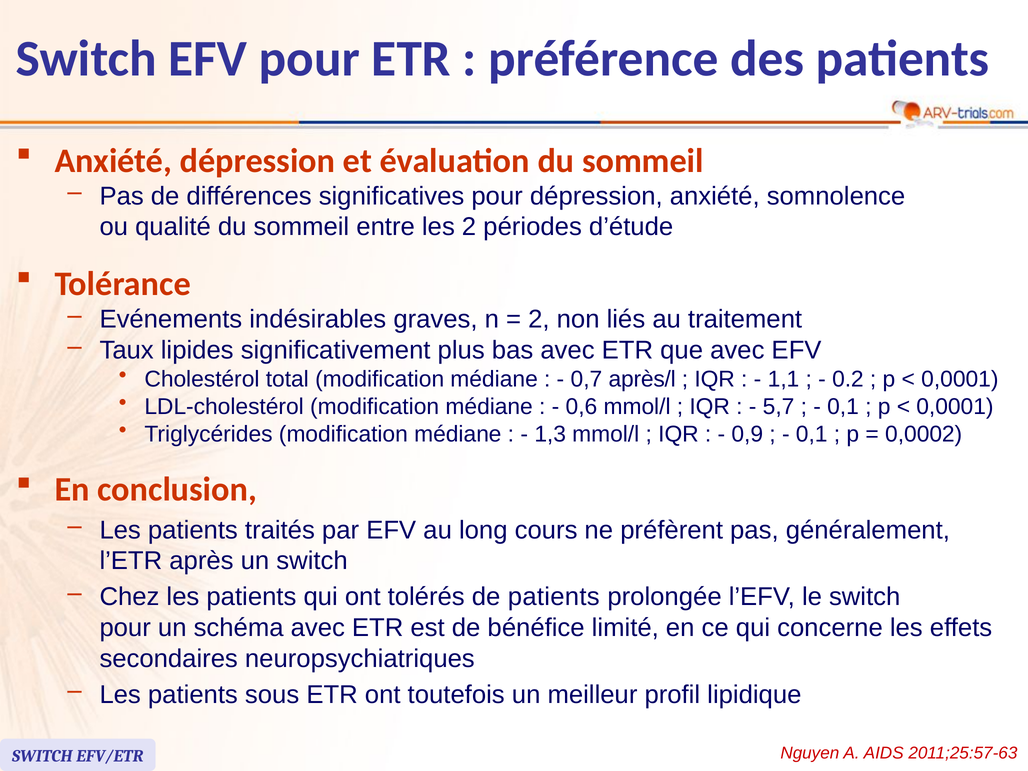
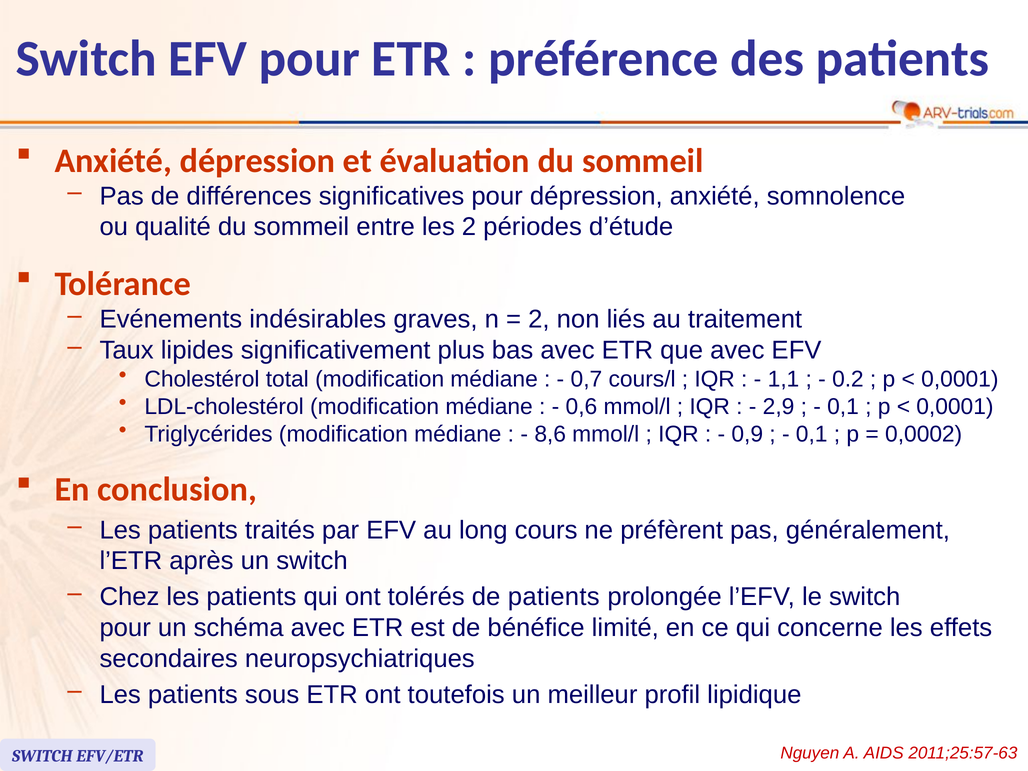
après/l: après/l -> cours/l (642, 379)
5,7: 5,7 -> 2,9 (779, 407)
1,3: 1,3 -> 8,6 (550, 434)
